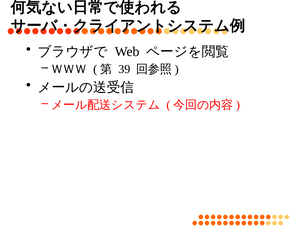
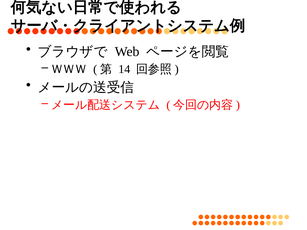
39: 39 -> 14 (124, 69)
